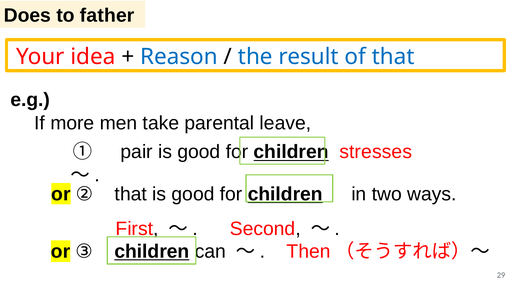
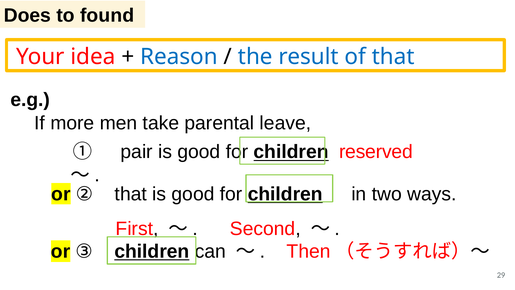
father: father -> found (107, 16)
stresses: stresses -> reserved (376, 152)
